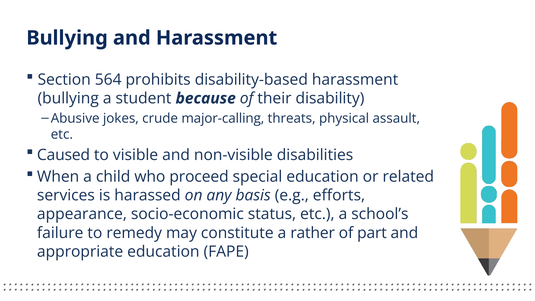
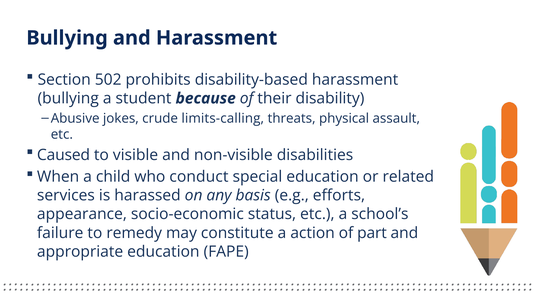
564: 564 -> 502 (108, 80)
major-calling: major-calling -> limits-calling (223, 118)
proceed: proceed -> conduct (199, 177)
rather: rather -> action (313, 233)
